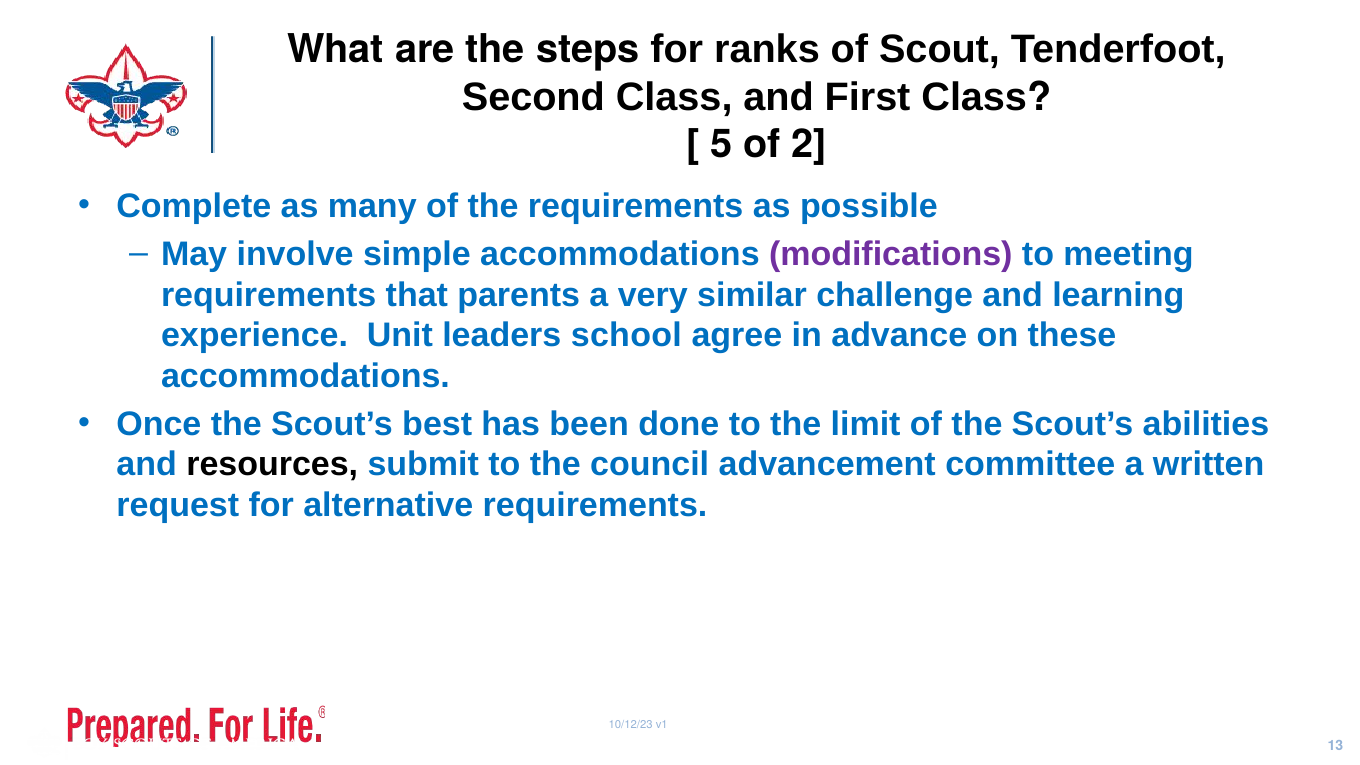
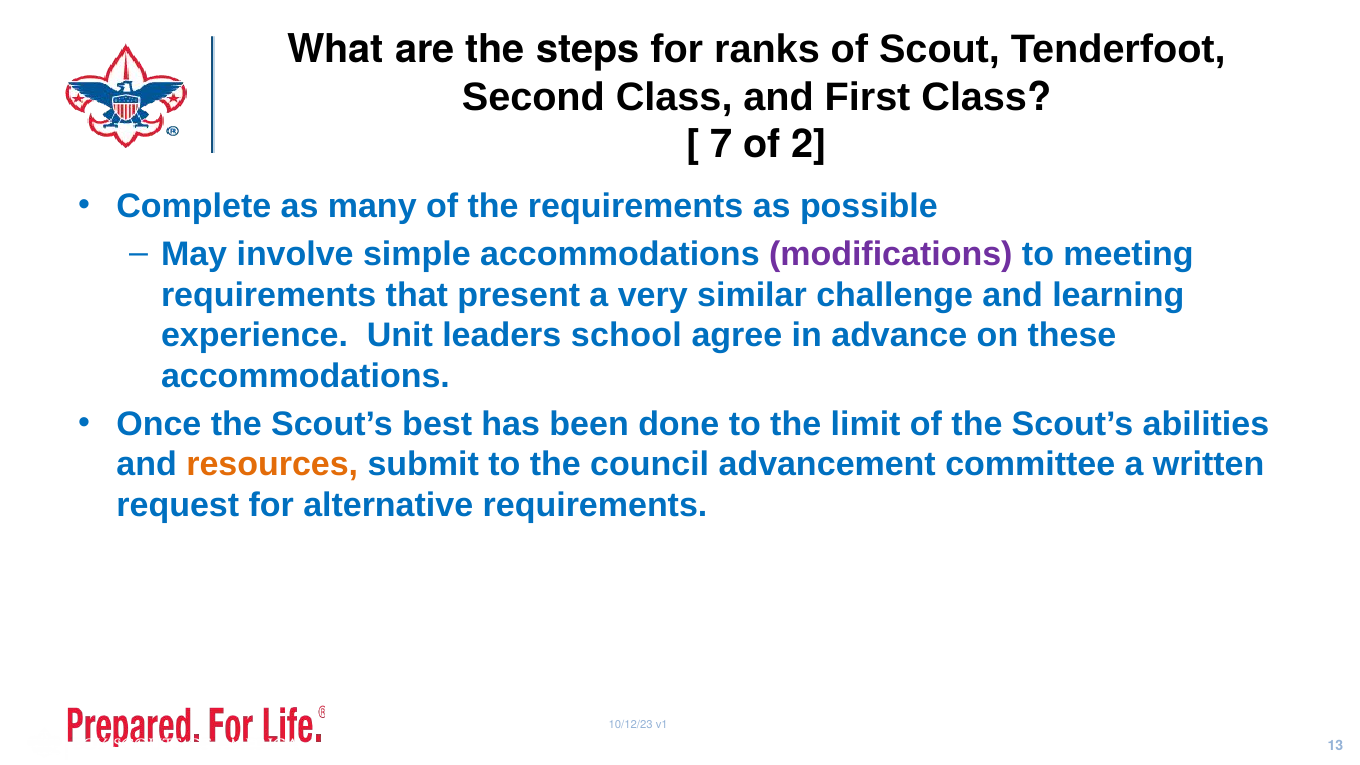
5: 5 -> 7 (722, 145)
parents: parents -> present (519, 295)
resources colour: black -> orange (272, 465)
